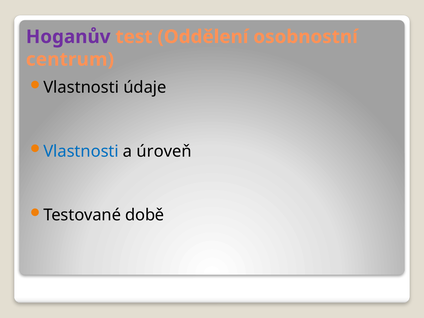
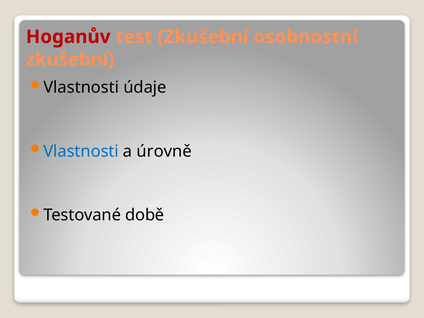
Hoganův colour: purple -> red (68, 37)
test Oddělení: Oddělení -> Zkušební (203, 37)
centrum: centrum -> zkušební (70, 59)
úroveň: úroveň -> úrovně (164, 151)
